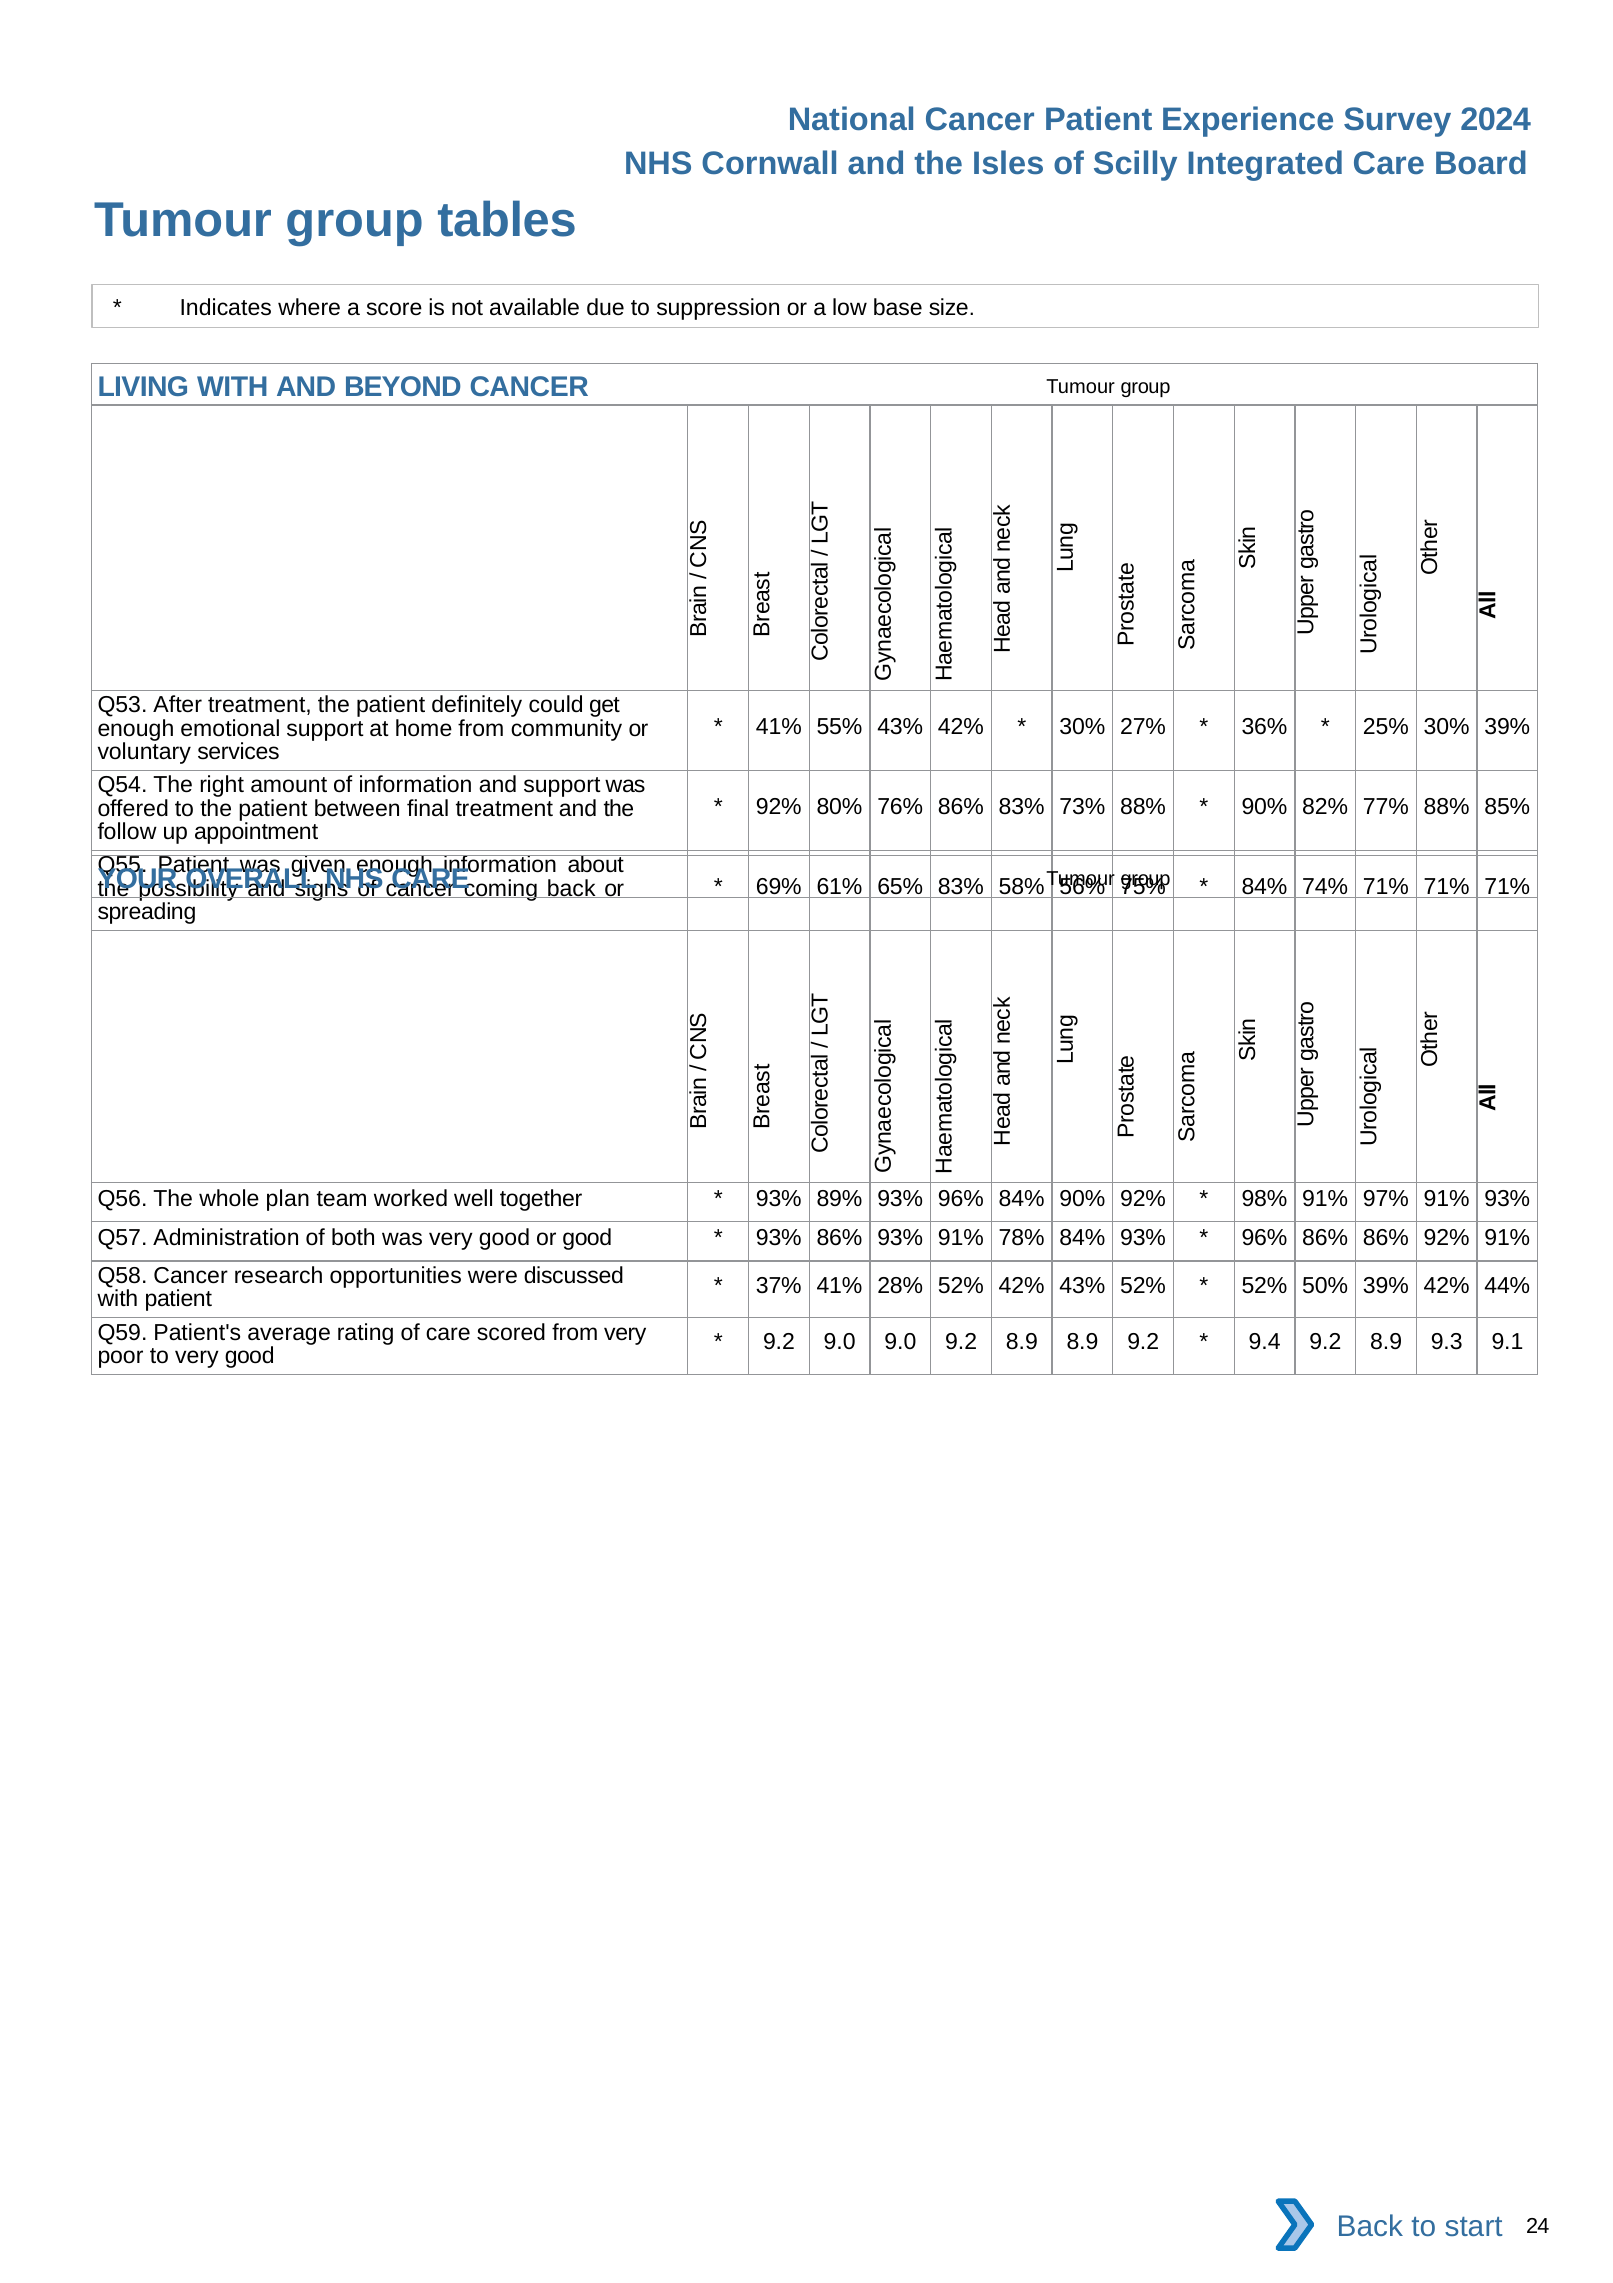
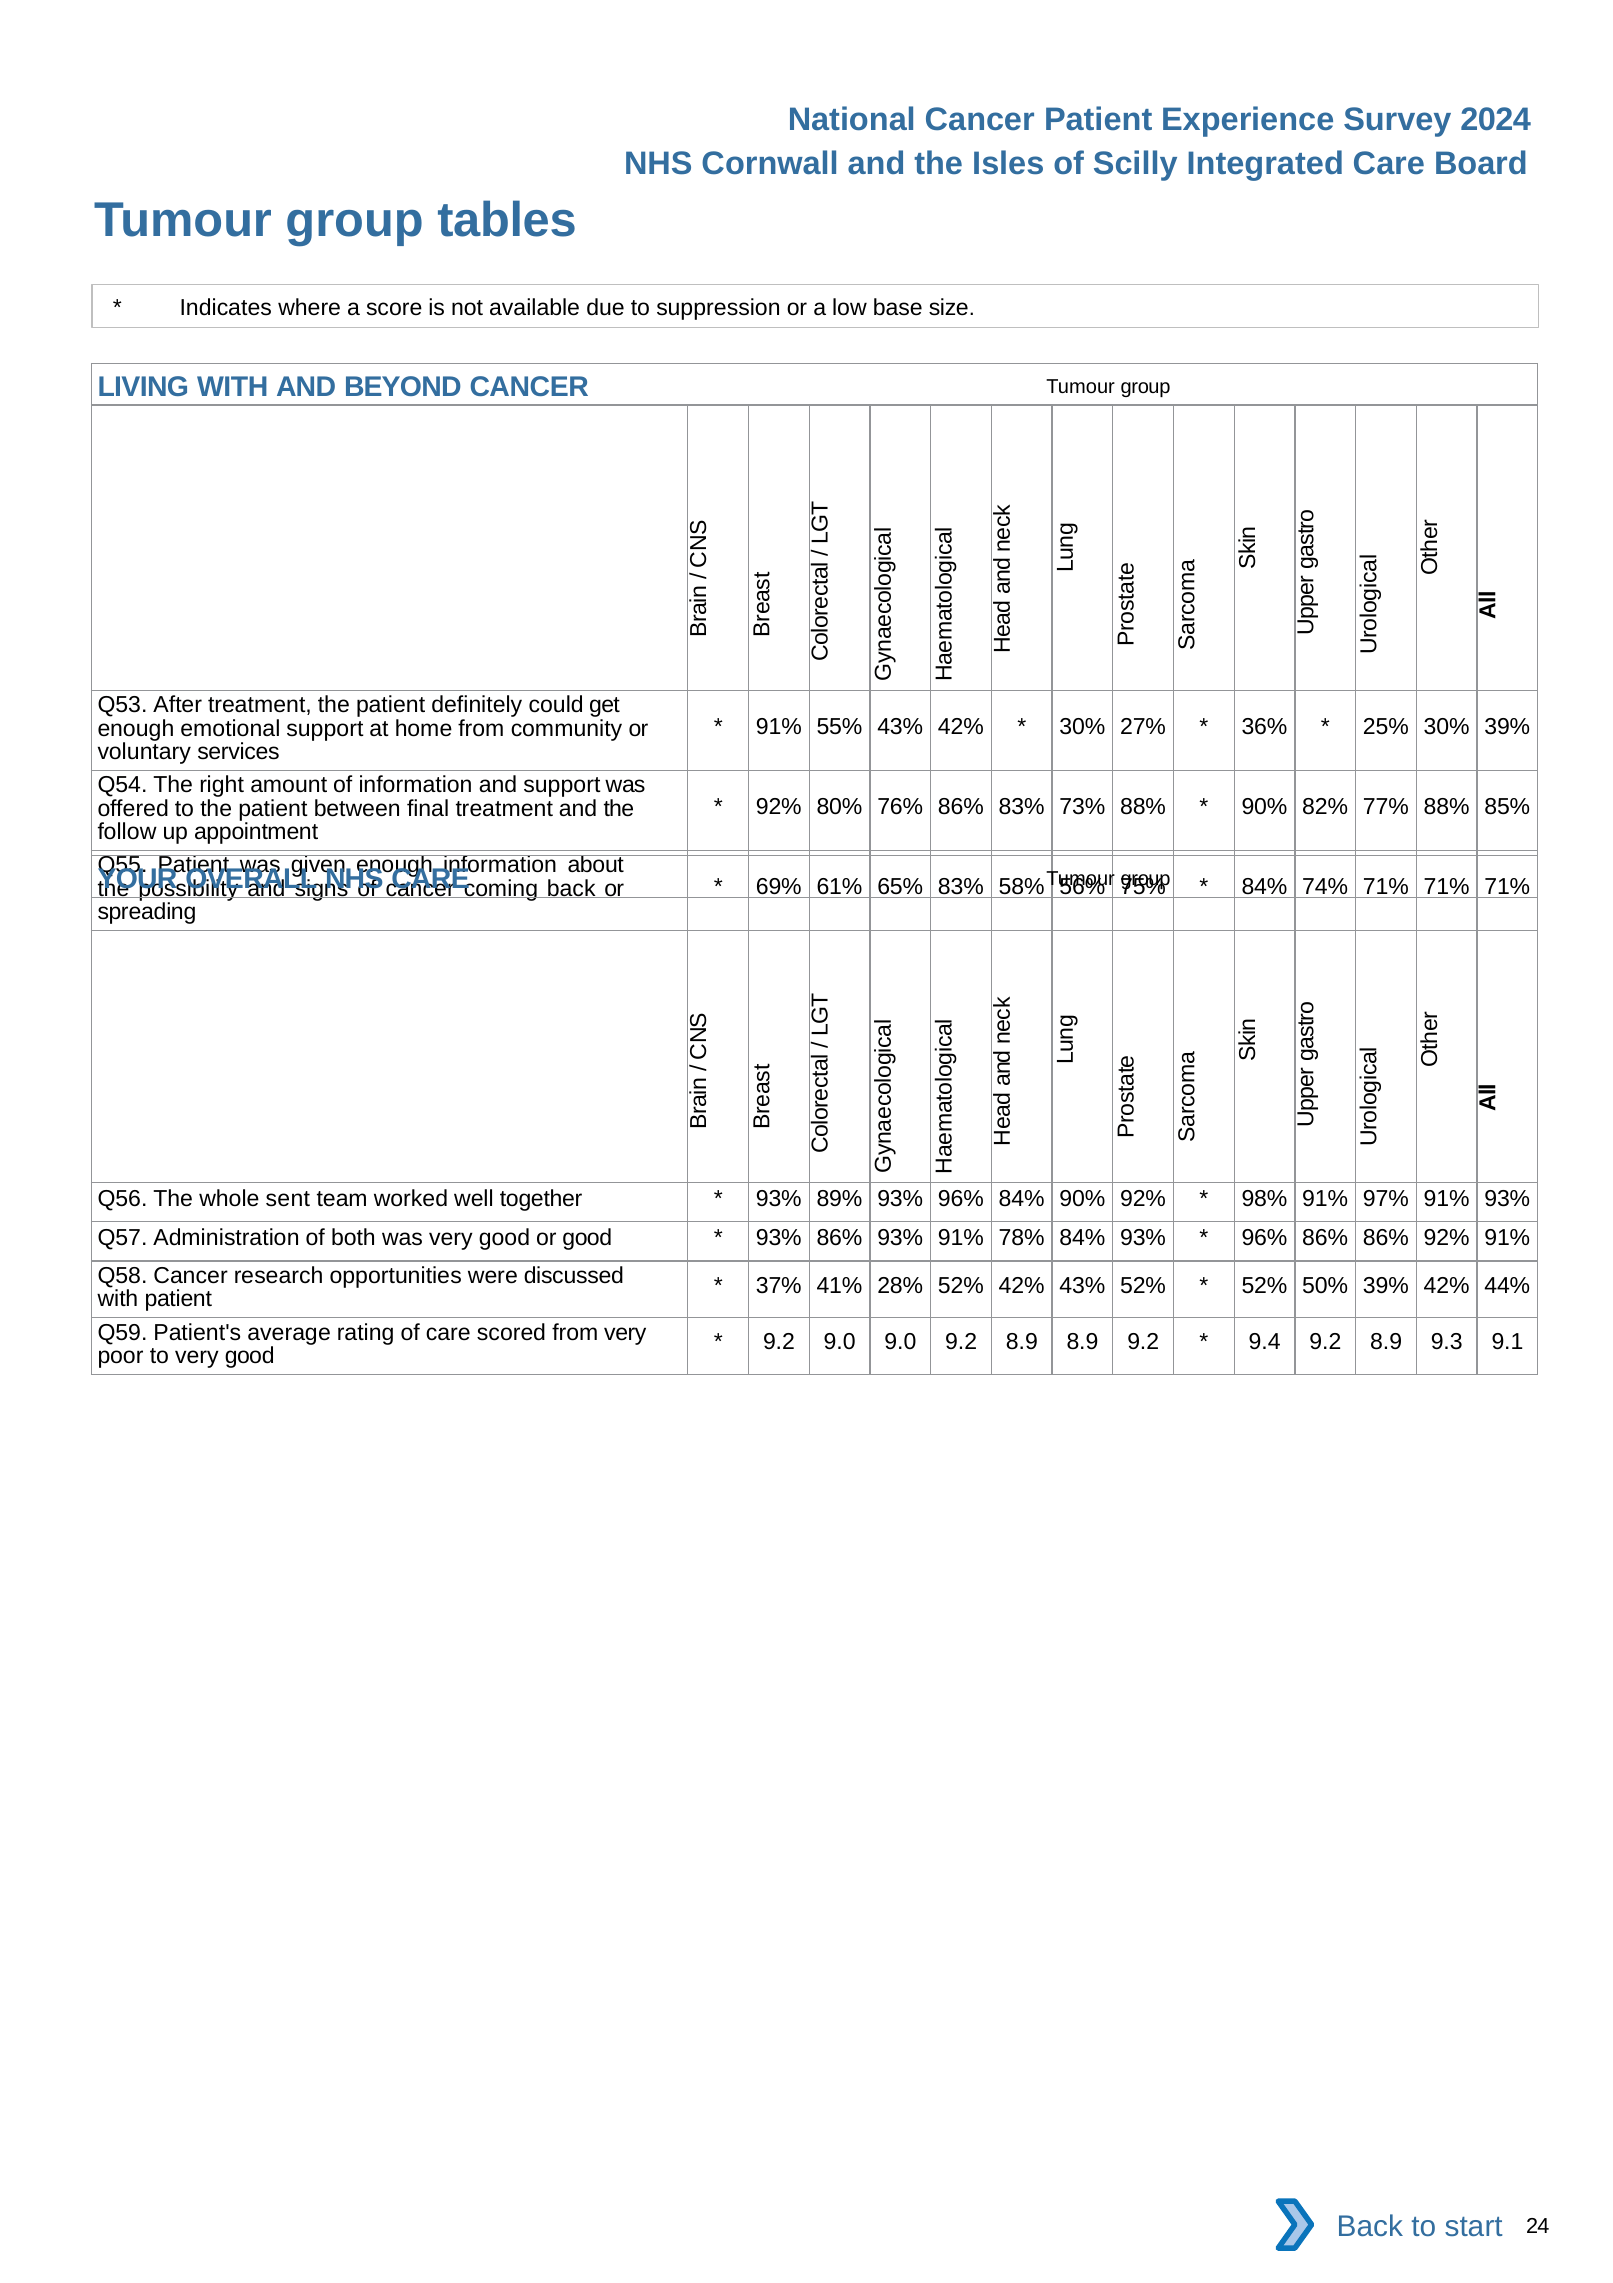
41%: 41% -> 91% (779, 727)
plan: plan -> sent (288, 1198)
